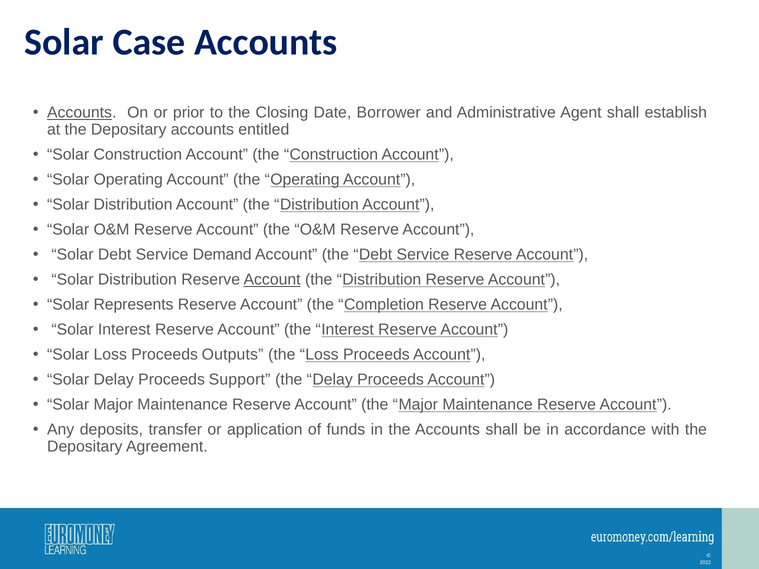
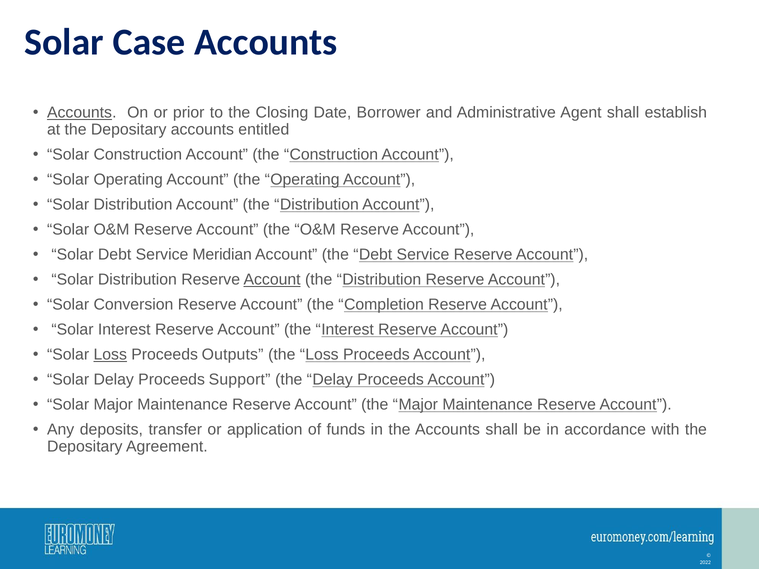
Demand: Demand -> Meridian (222, 255)
Represents: Represents -> Conversion (133, 305)
Loss underline: none -> present (110, 355)
